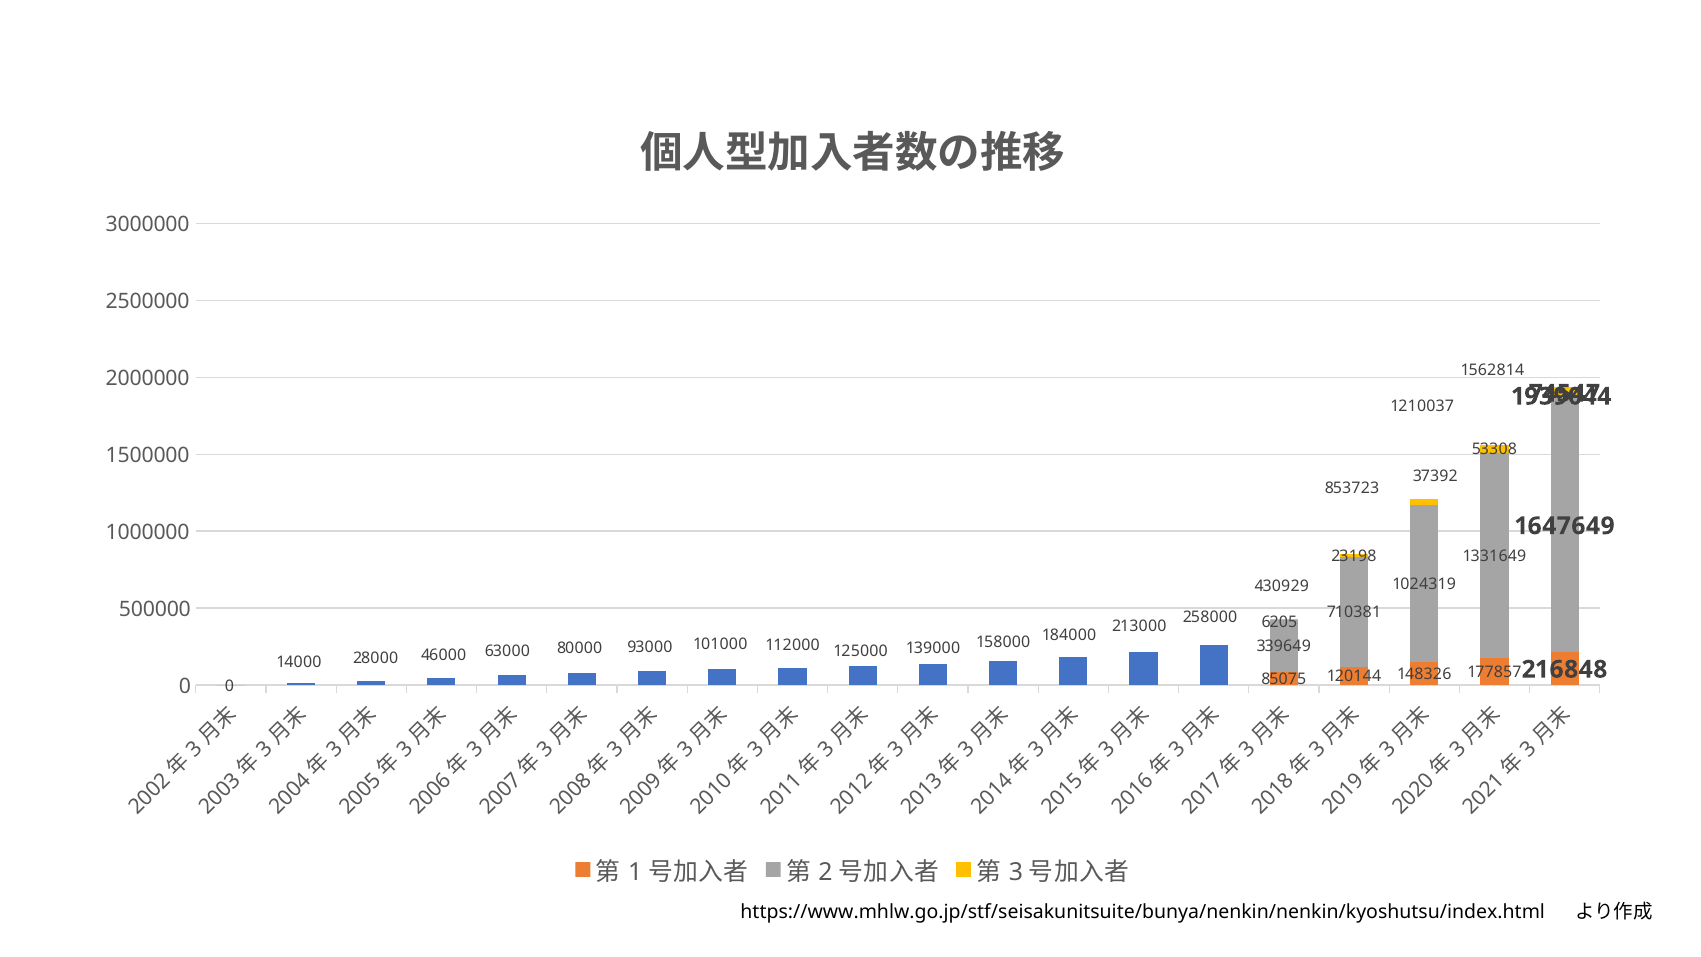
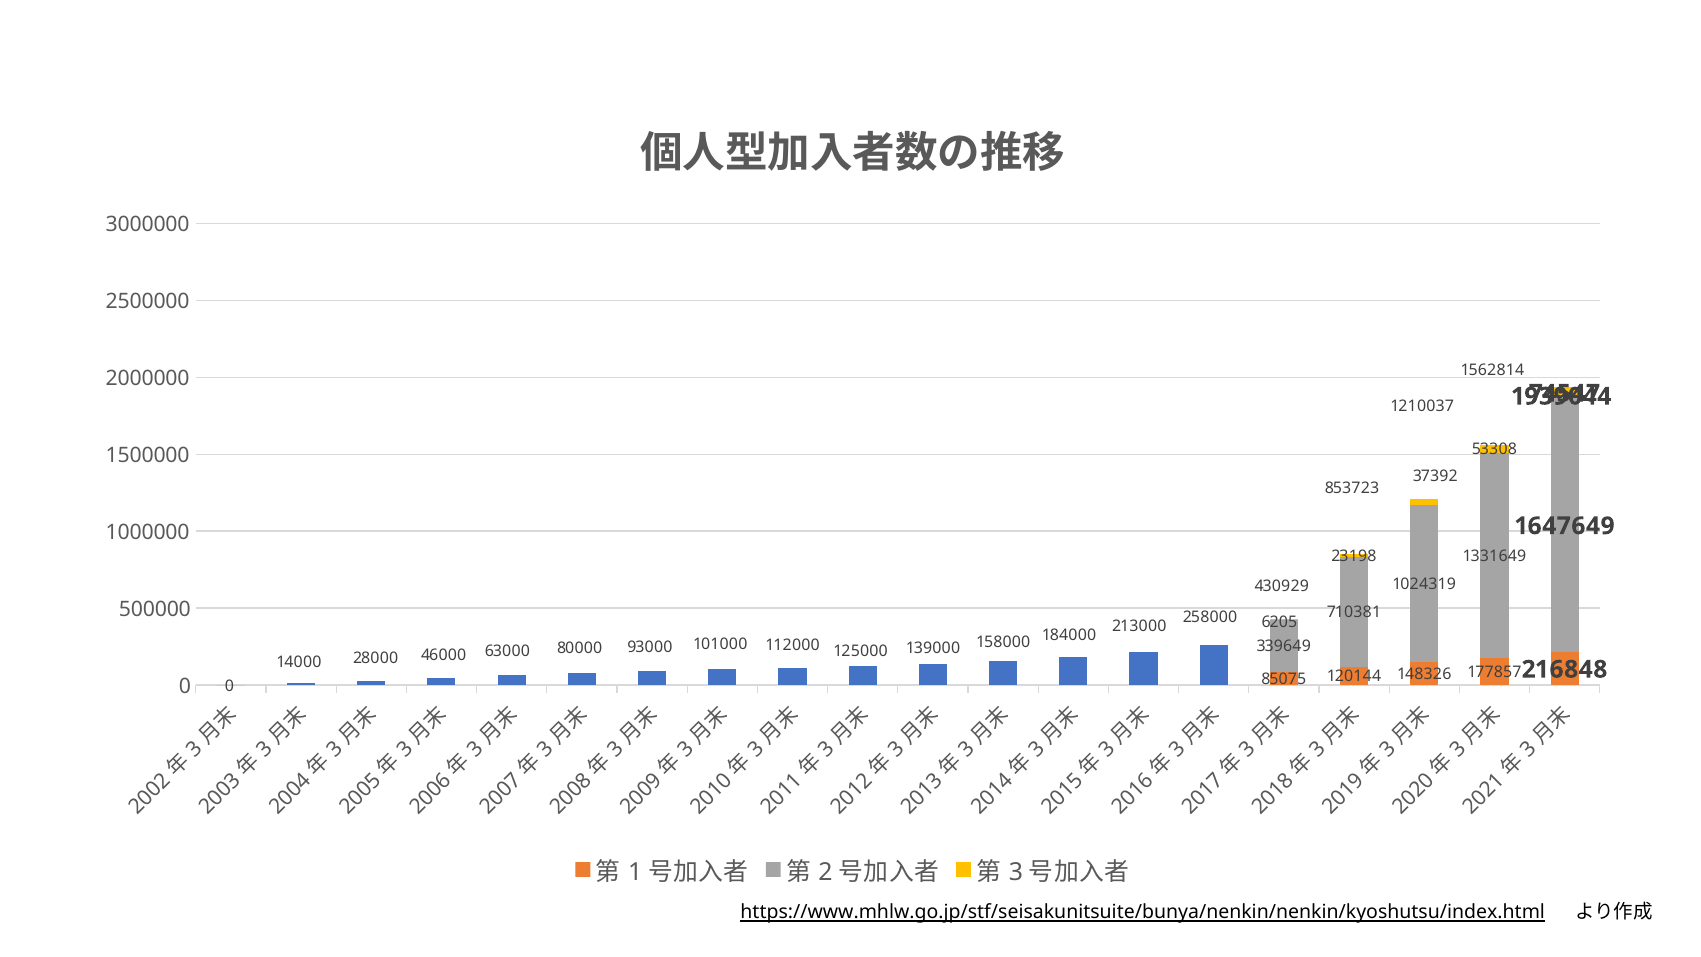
https://www.mhlw.go.jp/stf/seisakunitsuite/bunya/nenkin/nenkin/kyoshutsu/index.html underline: none -> present (1143, 912)
